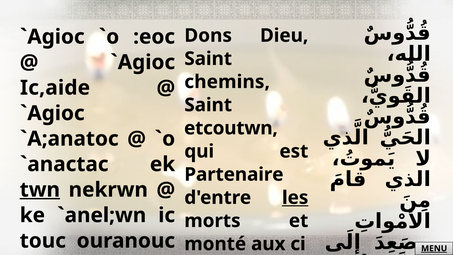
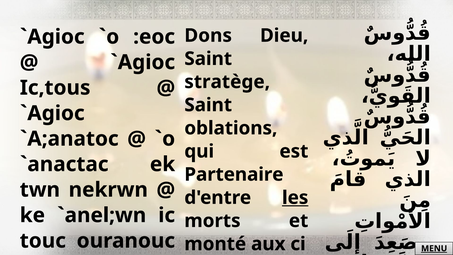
chemins: chemins -> stratège (227, 82)
Ic,aide: Ic,aide -> Ic,tous (55, 88)
etcoutwn: etcoutwn -> oblations (231, 128)
twn underline: present -> none (40, 190)
